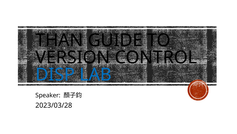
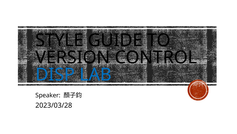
THAN: THAN -> STYLE (59, 40)
